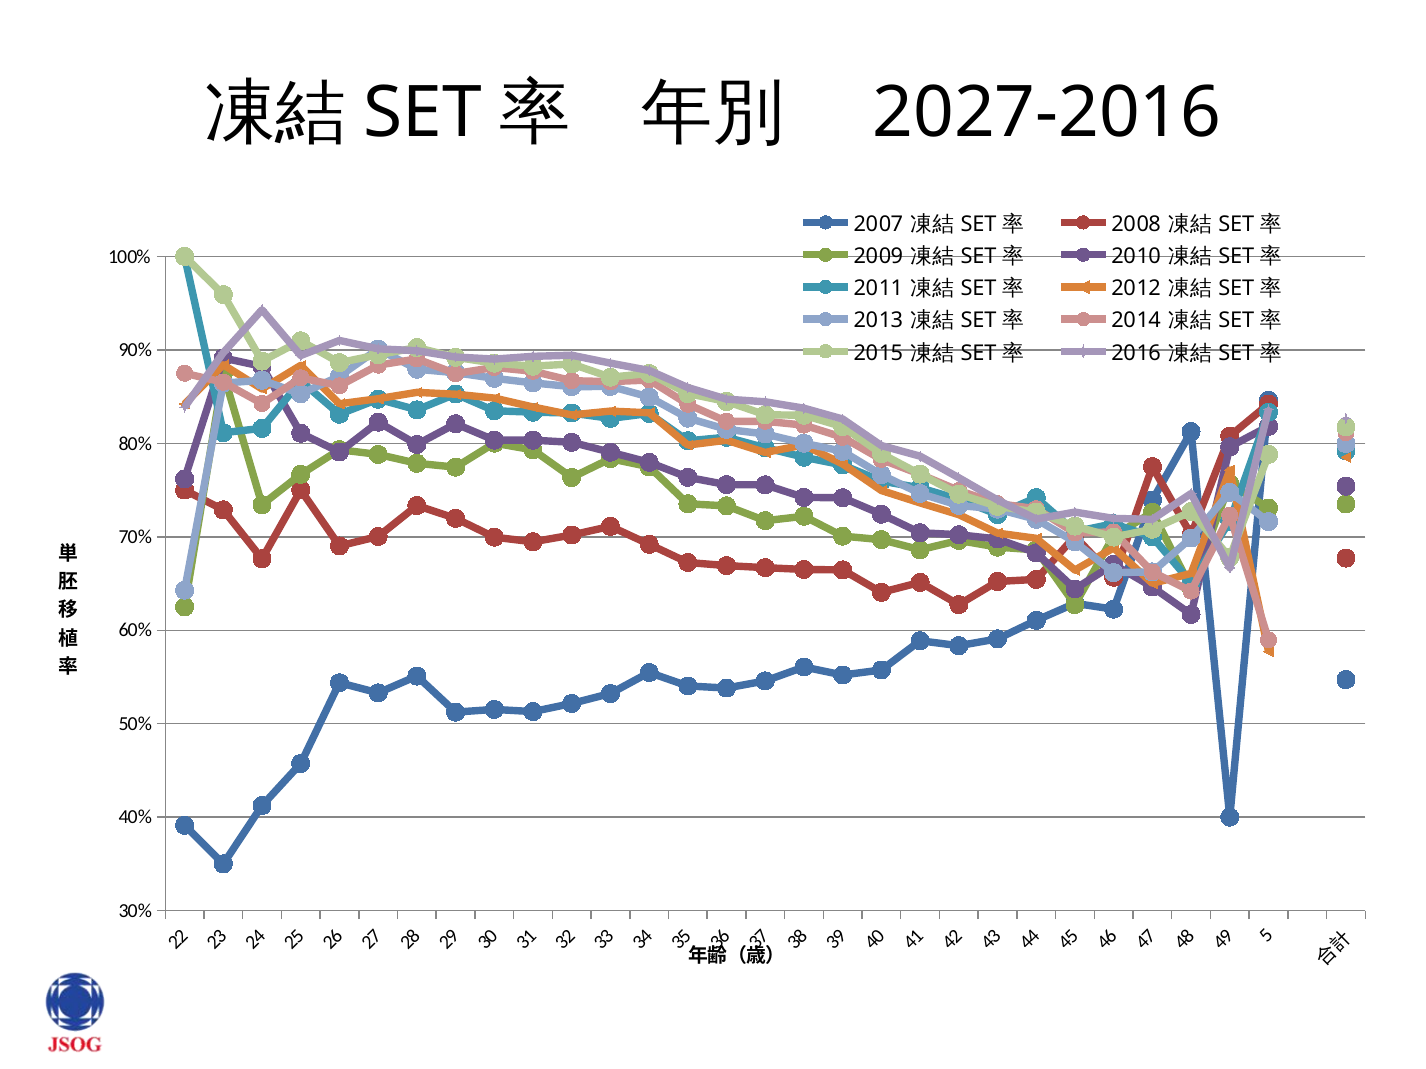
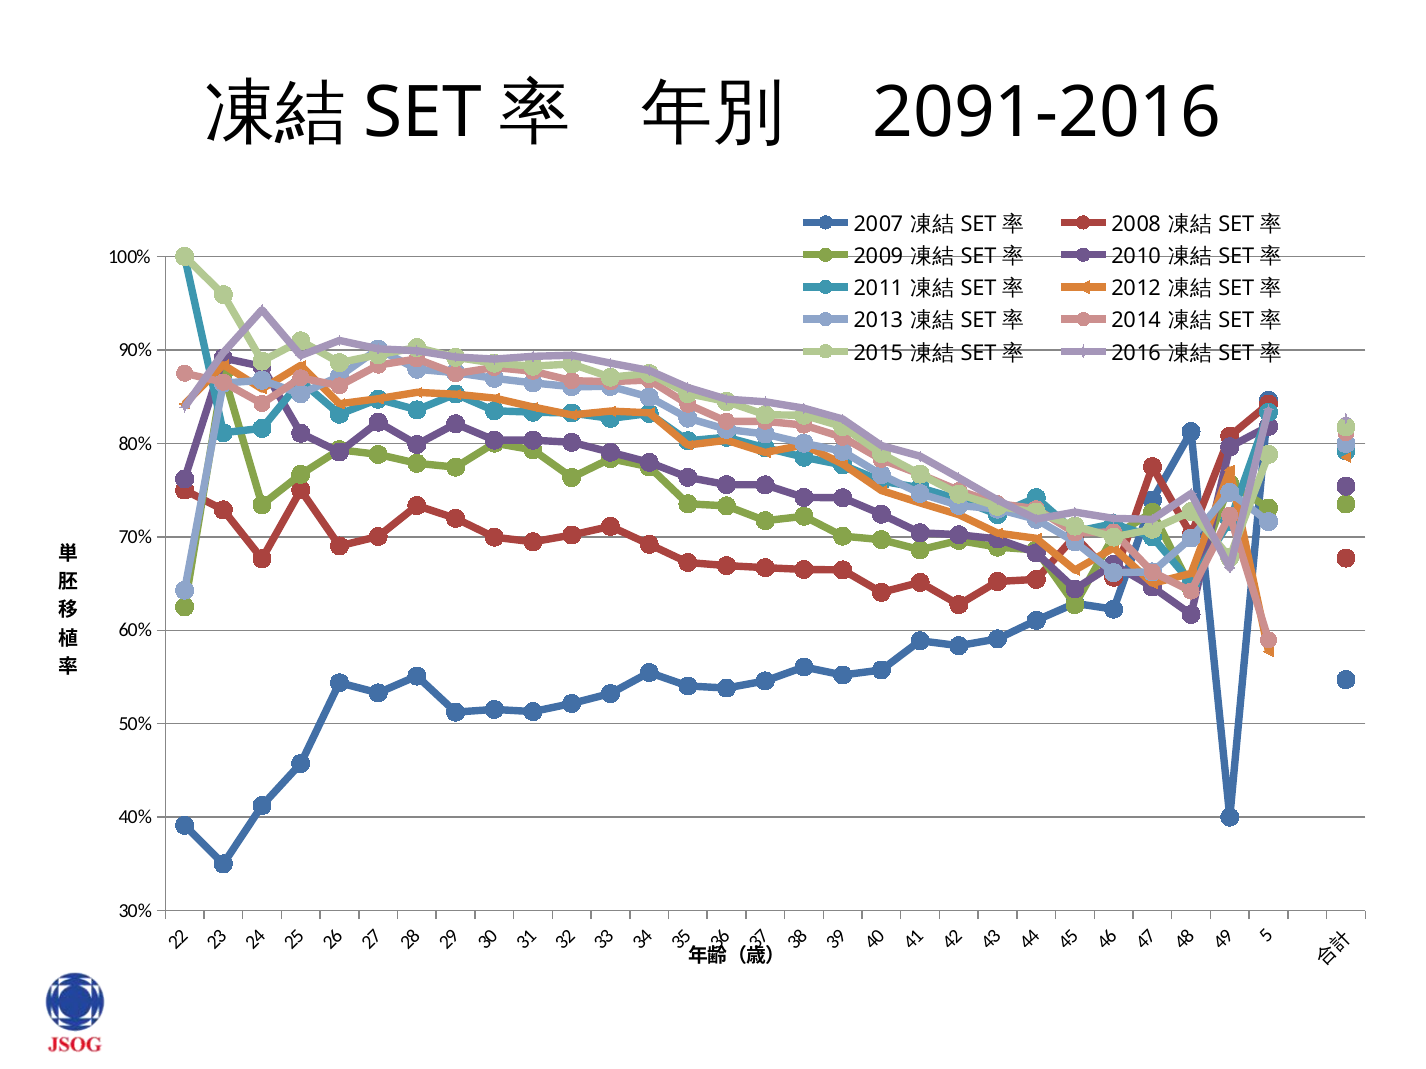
2027-2016: 2027-2016 -> 2091-2016 (1047, 113)
